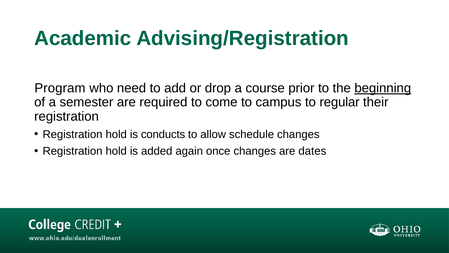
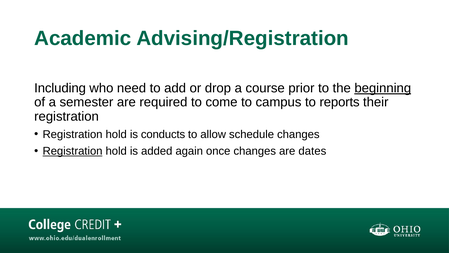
Program: Program -> Including (60, 88)
regular: regular -> reports (340, 102)
Registration underline: none -> present (73, 151)
